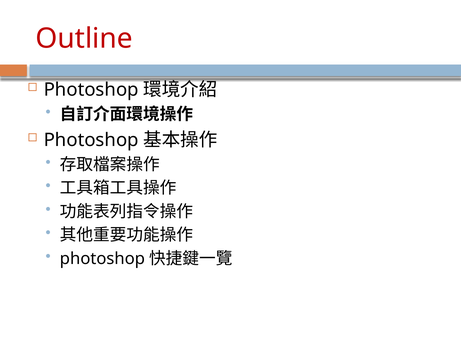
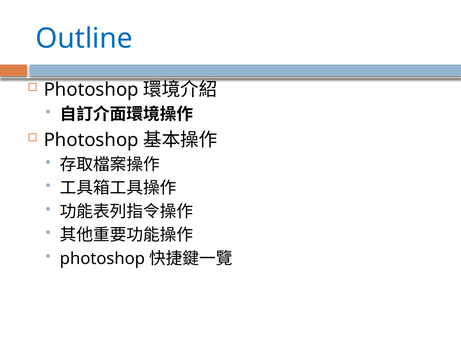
Outline colour: red -> blue (84, 38)
